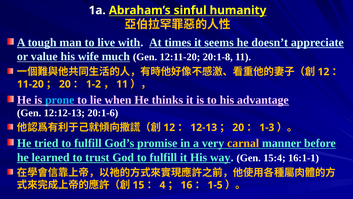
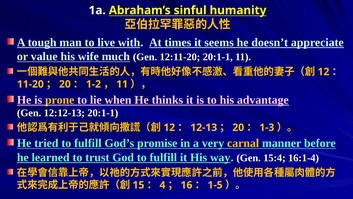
12:11-20 20:1-8: 20:1-8 -> 20:1-1 (218, 57)
prone colour: light blue -> yellow (60, 100)
12:12-13 20:1-6: 20:1-6 -> 20:1-1 (103, 113)
16:1-1: 16:1-1 -> 16:1-4 (304, 158)
